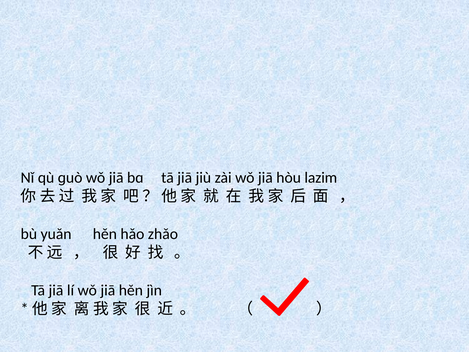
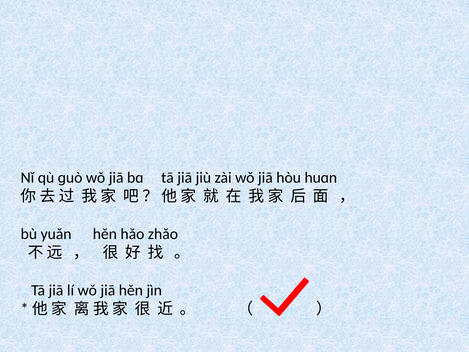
lazim: lazim -> huɑn (321, 178)
